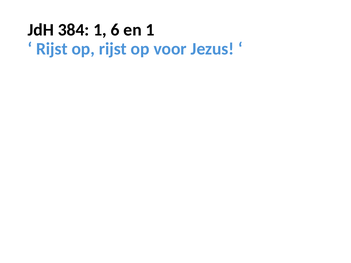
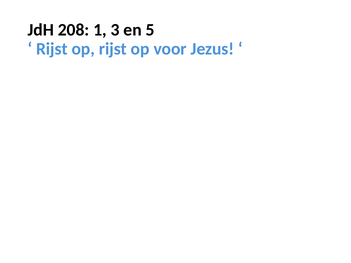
384: 384 -> 208 (74, 30)
6: 6 -> 3 (115, 30)
en 1: 1 -> 5 (150, 30)
